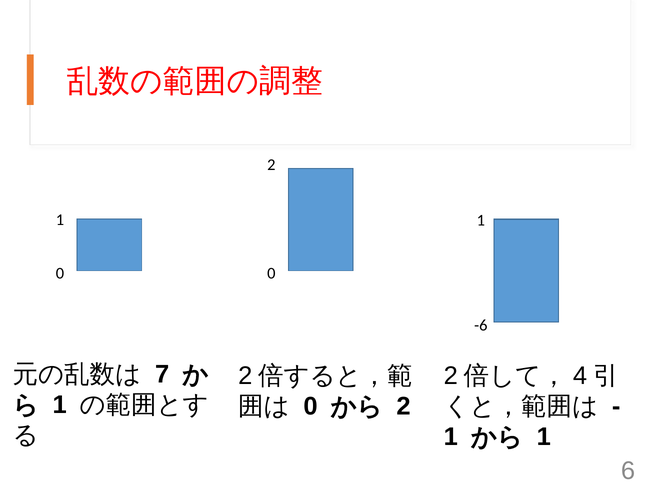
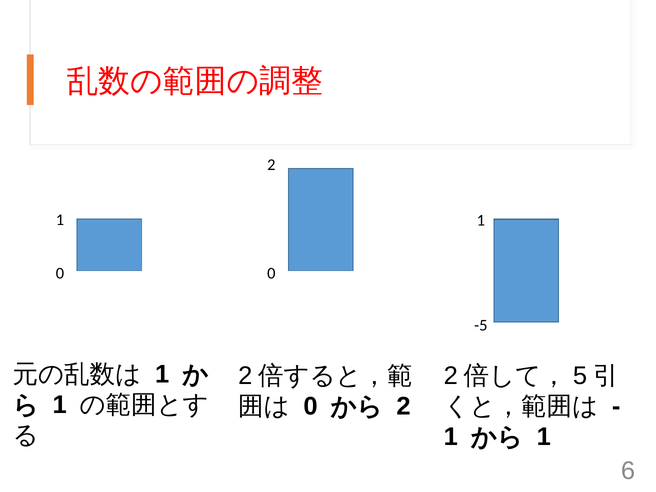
-6: -6 -> -5 (481, 325)
4: 4 -> 5 (580, 376)
7: 7 -> 1 (162, 374)
